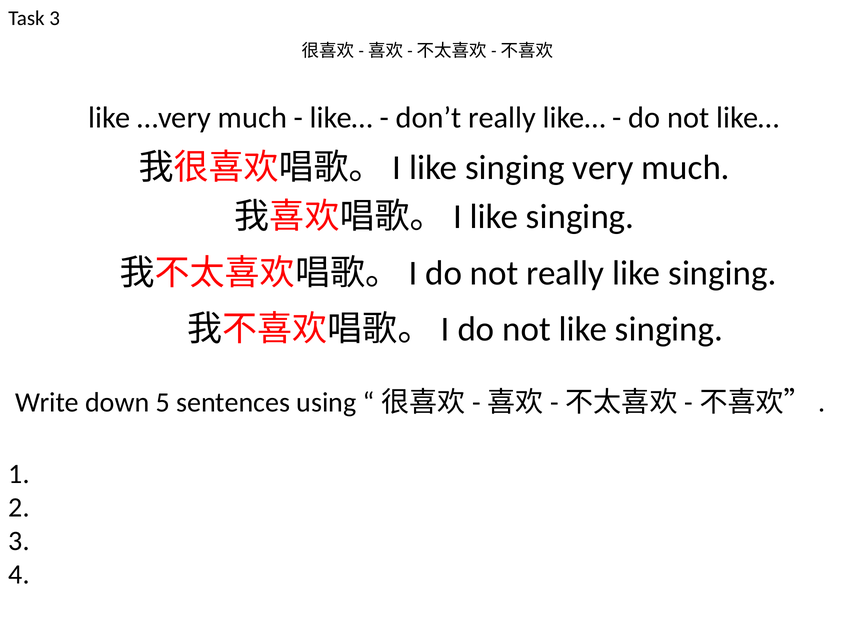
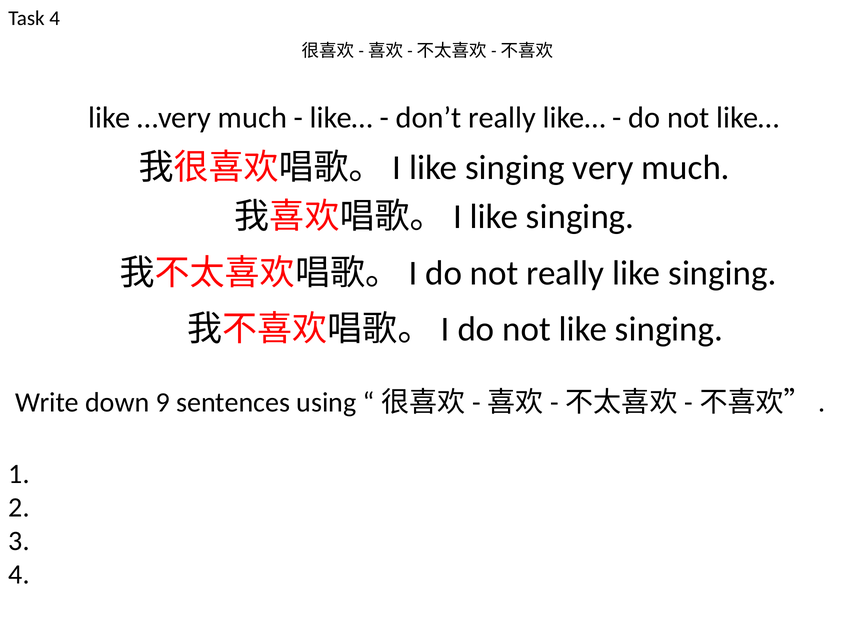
Task 3: 3 -> 4 (55, 18)
5: 5 -> 9 (163, 402)
